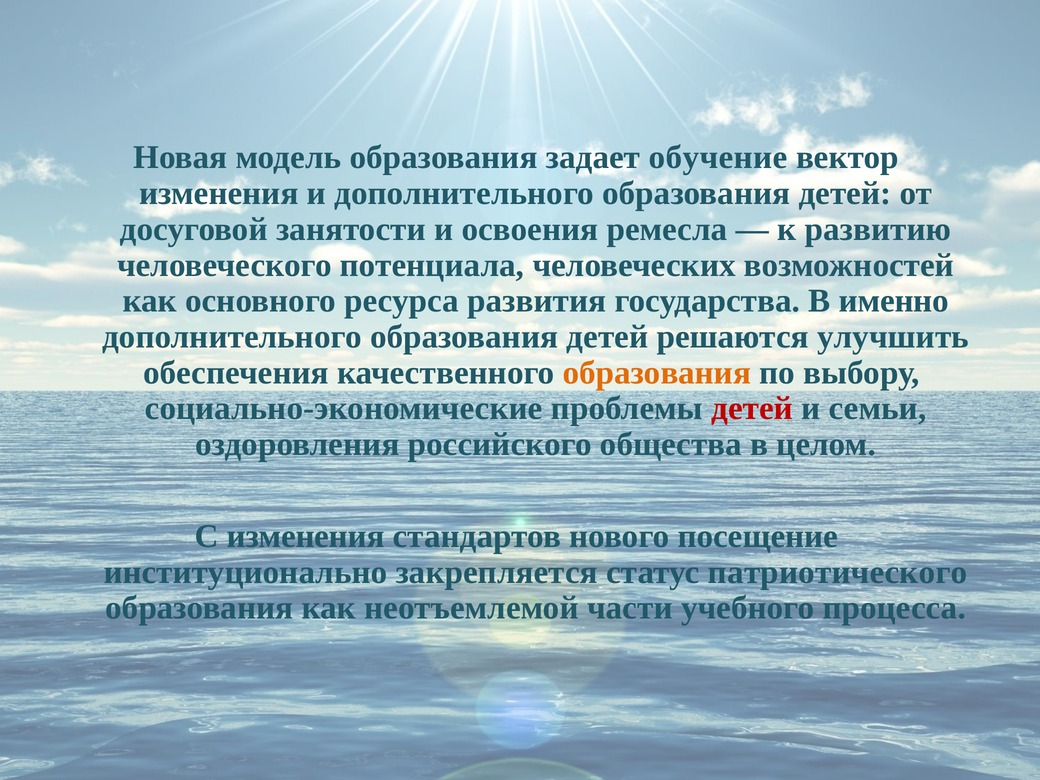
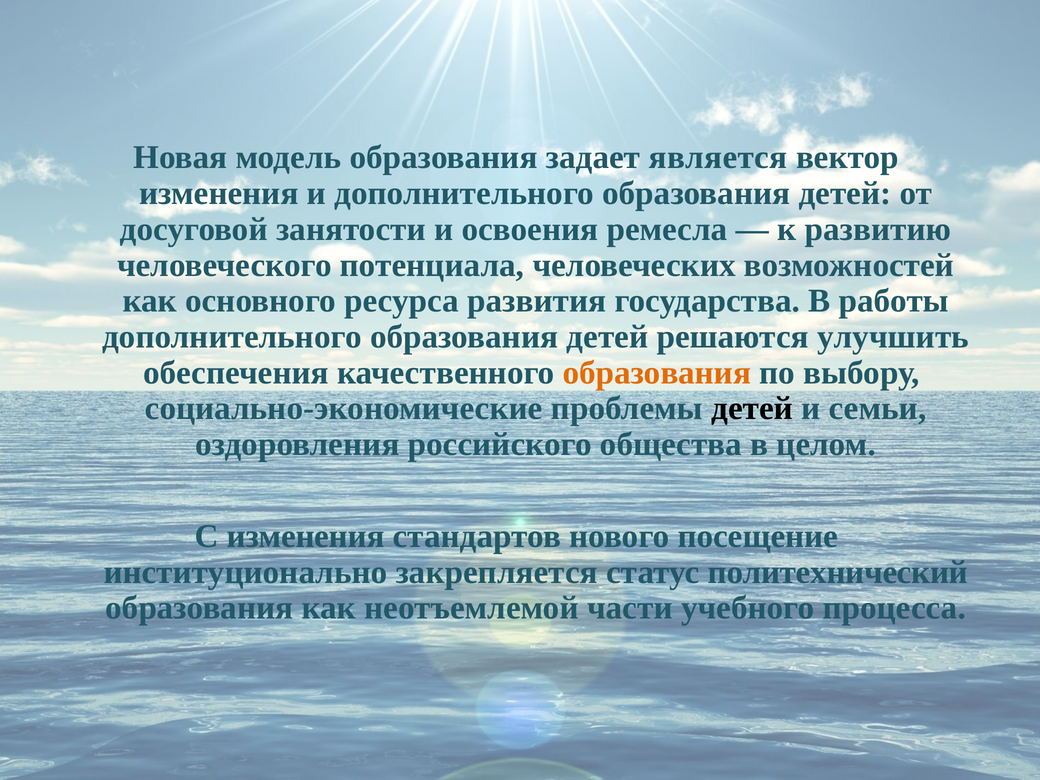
обучение: обучение -> является (718, 157)
именно: именно -> работы (894, 301)
детей colour: red -> black (752, 409)
патриотического: патриотического -> политехнический (838, 572)
